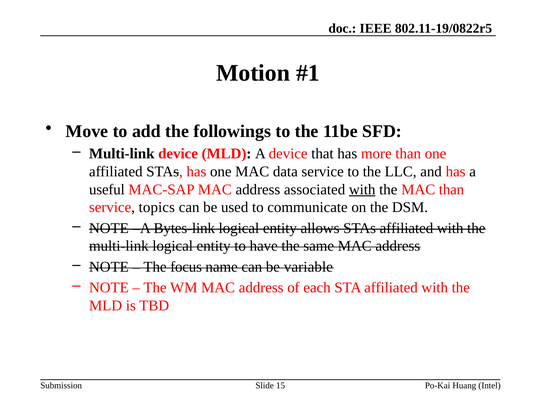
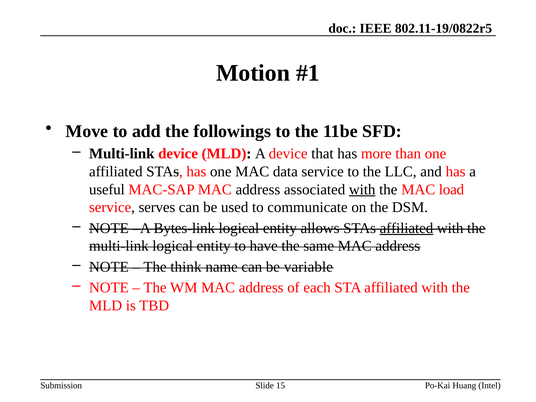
MAC than: than -> load (451, 189)
topics: topics -> serves (157, 207)
affiliated underline: none -> present (406, 228)
focus: focus -> think (186, 267)
